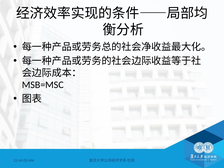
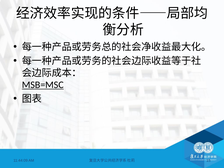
MSB=MSC underline: none -> present (43, 85)
